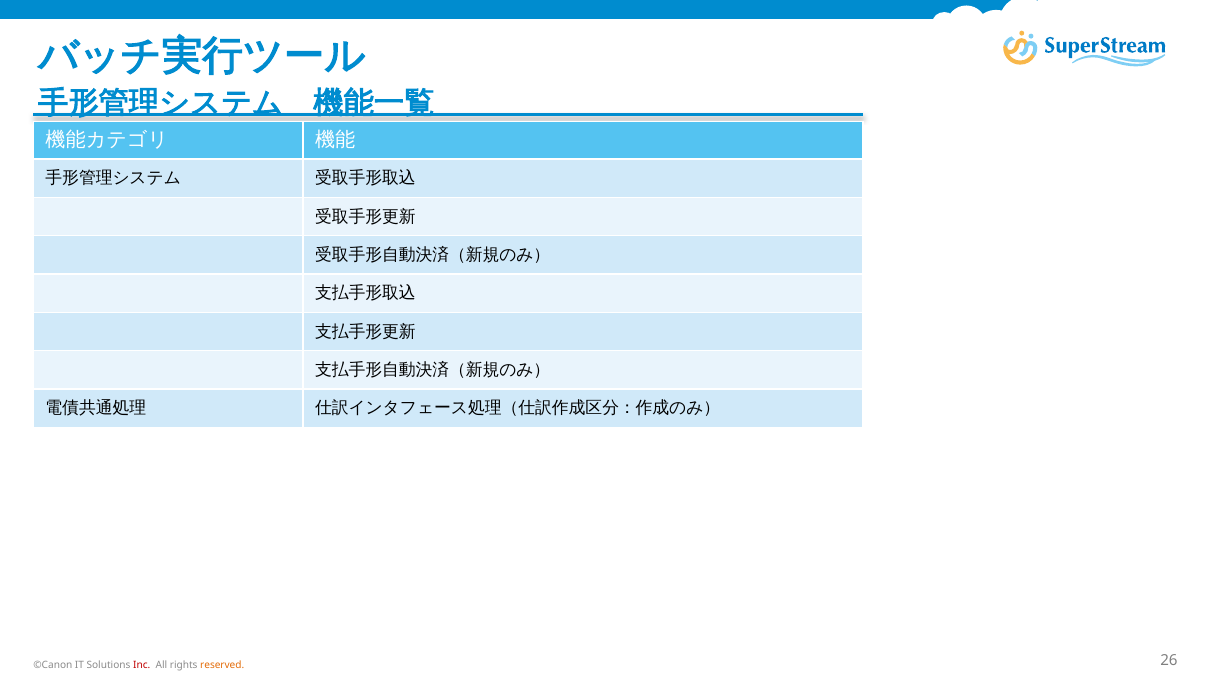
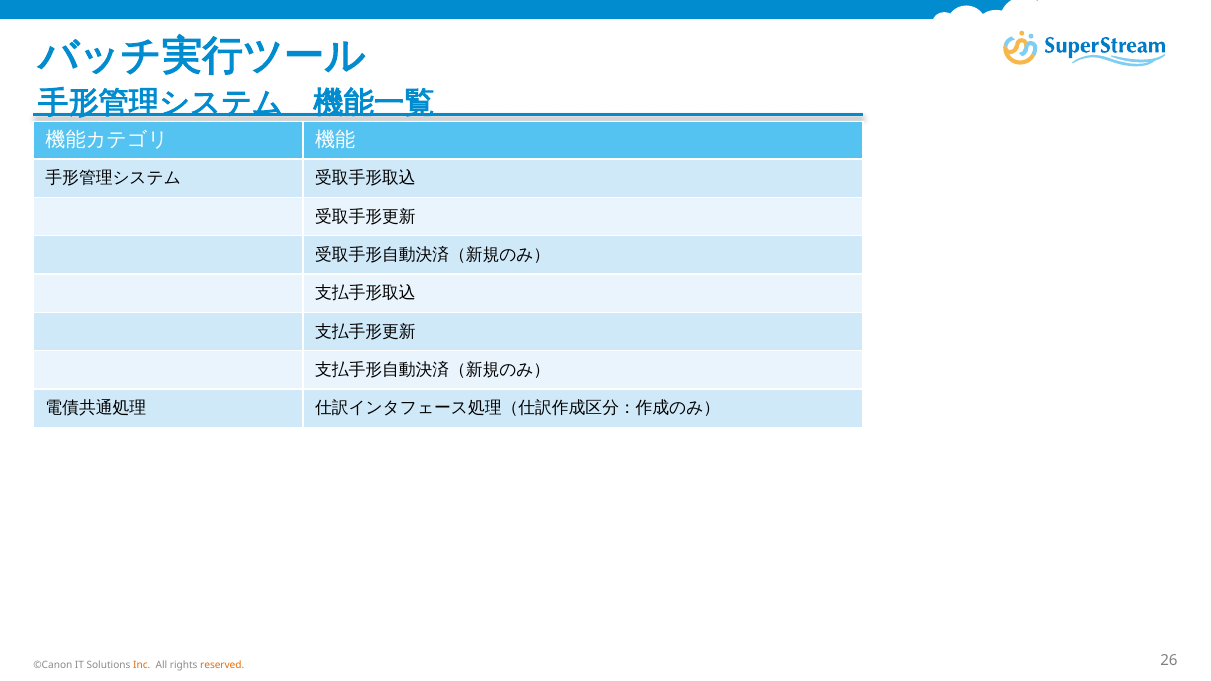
Inc colour: red -> orange (142, 666)
